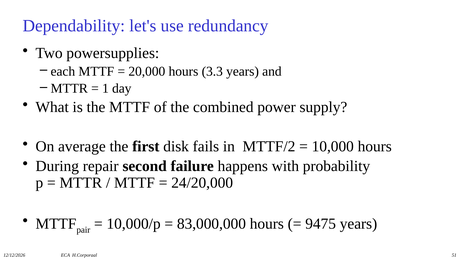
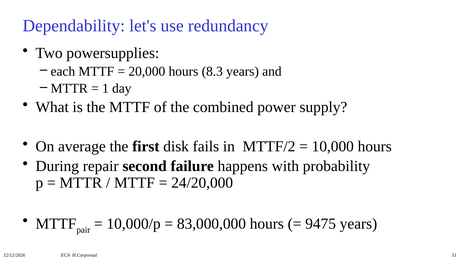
3.3: 3.3 -> 8.3 (212, 71)
